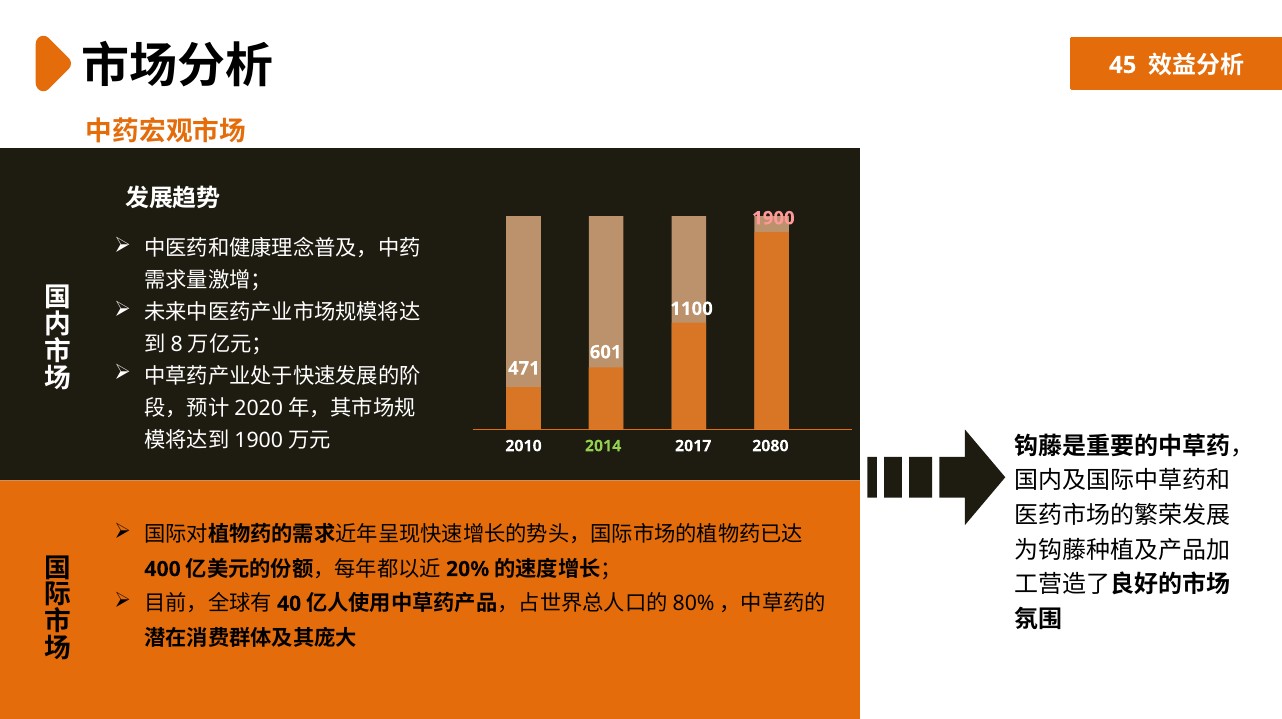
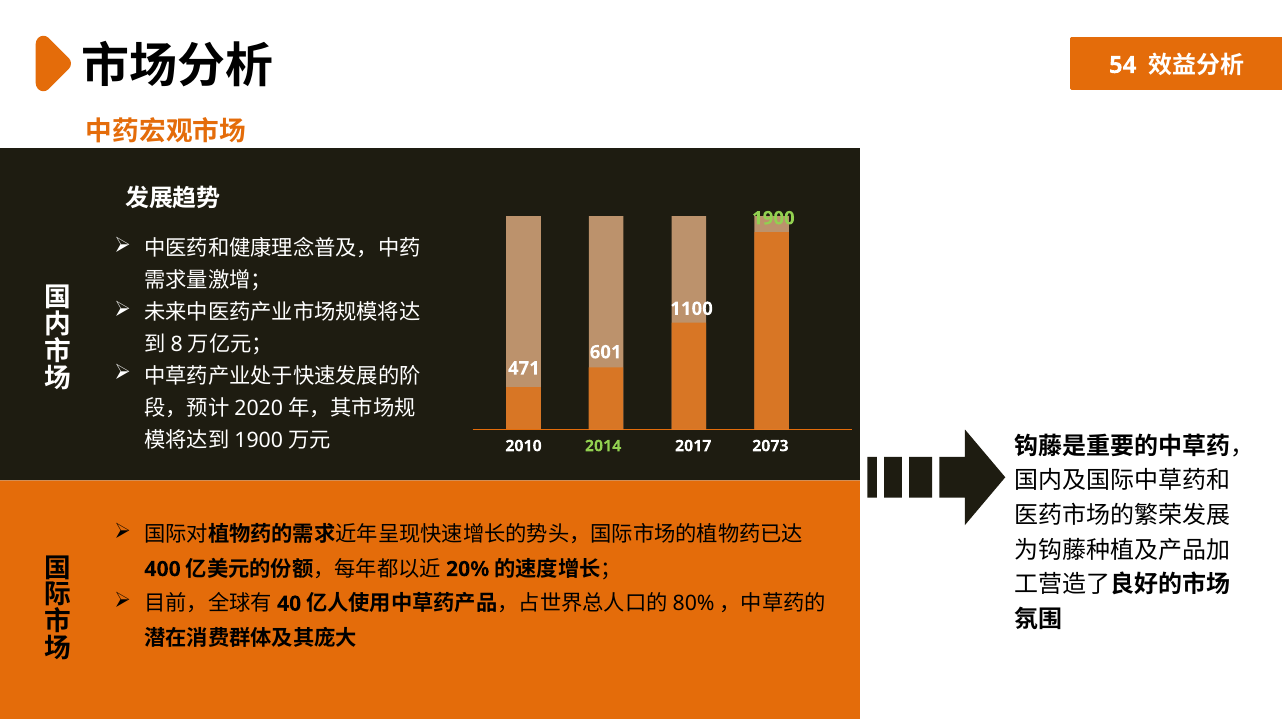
45: 45 -> 54 (1123, 65)
1900 colour: pink -> light green (773, 218)
2080: 2080 -> 2073 (770, 446)
